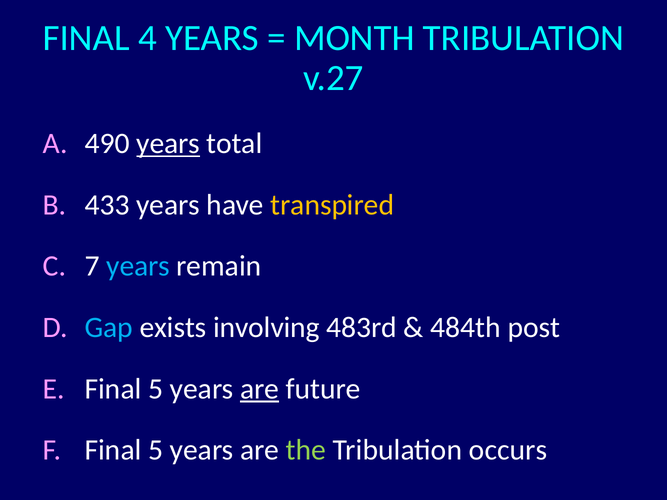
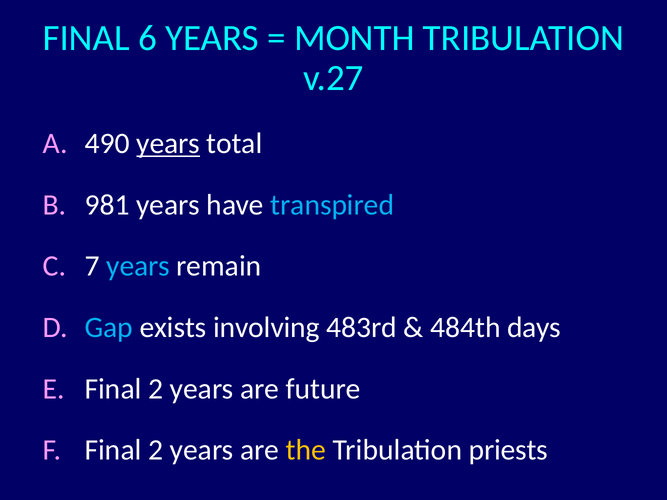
4: 4 -> 6 (147, 38)
433: 433 -> 981 (107, 205)
transpired colour: yellow -> light blue (332, 205)
post: post -> days (534, 328)
5: 5 -> 2 (156, 389)
are underline: present -> none (260, 389)
5: 5 -> 2 (156, 450)
the colour: light green -> yellow (306, 450)
occurs: occurs -> priests (508, 450)
